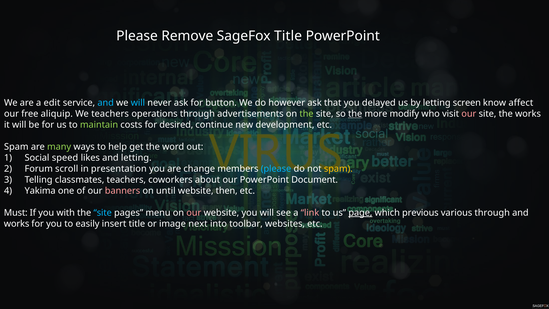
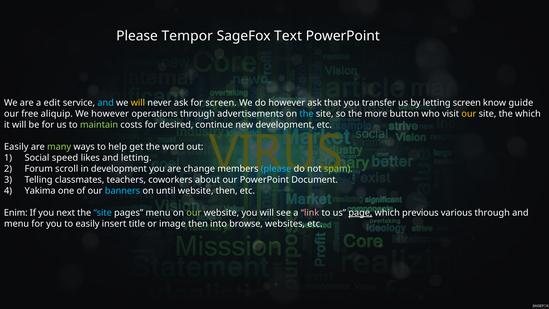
Remove: Remove -> Tempor (187, 36)
SageFox Title: Title -> Text (288, 36)
will colour: light blue -> yellow (138, 103)
for button: button -> screen (221, 103)
delayed: delayed -> transfer (379, 103)
affect: affect -> guide (521, 103)
We teachers: teachers -> however (110, 114)
the colour: light green -> light blue (307, 114)
the underline: present -> none (355, 114)
modify: modify -> button (404, 114)
our colour: pink -> yellow (469, 114)
the works: works -> which (528, 114)
Spam: Spam -> Easily (16, 147)
in presentation: presentation -> development (119, 169)
spam colour: yellow -> light green (338, 169)
banners colour: pink -> light blue (123, 191)
Must: Must -> Enim (16, 213)
with: with -> next (66, 213)
our colour: pink -> light green (194, 213)
works: works -> menu (17, 224)
image next: next -> then (198, 224)
toolbar: toolbar -> browse (246, 224)
